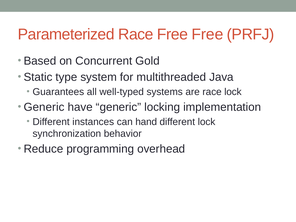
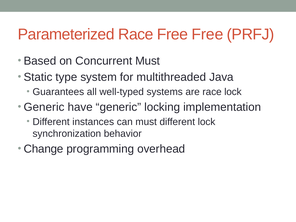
Concurrent Gold: Gold -> Must (148, 61)
can hand: hand -> must (146, 122)
Reduce: Reduce -> Change (44, 149)
